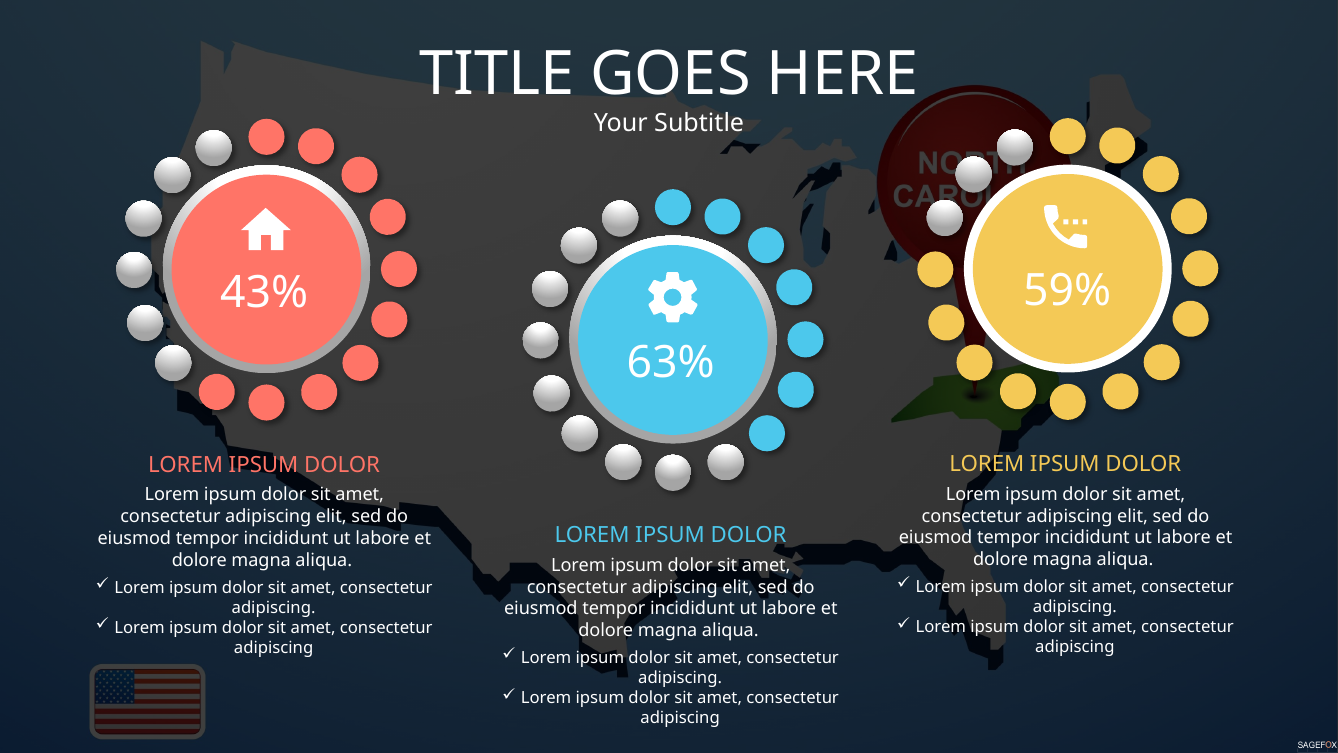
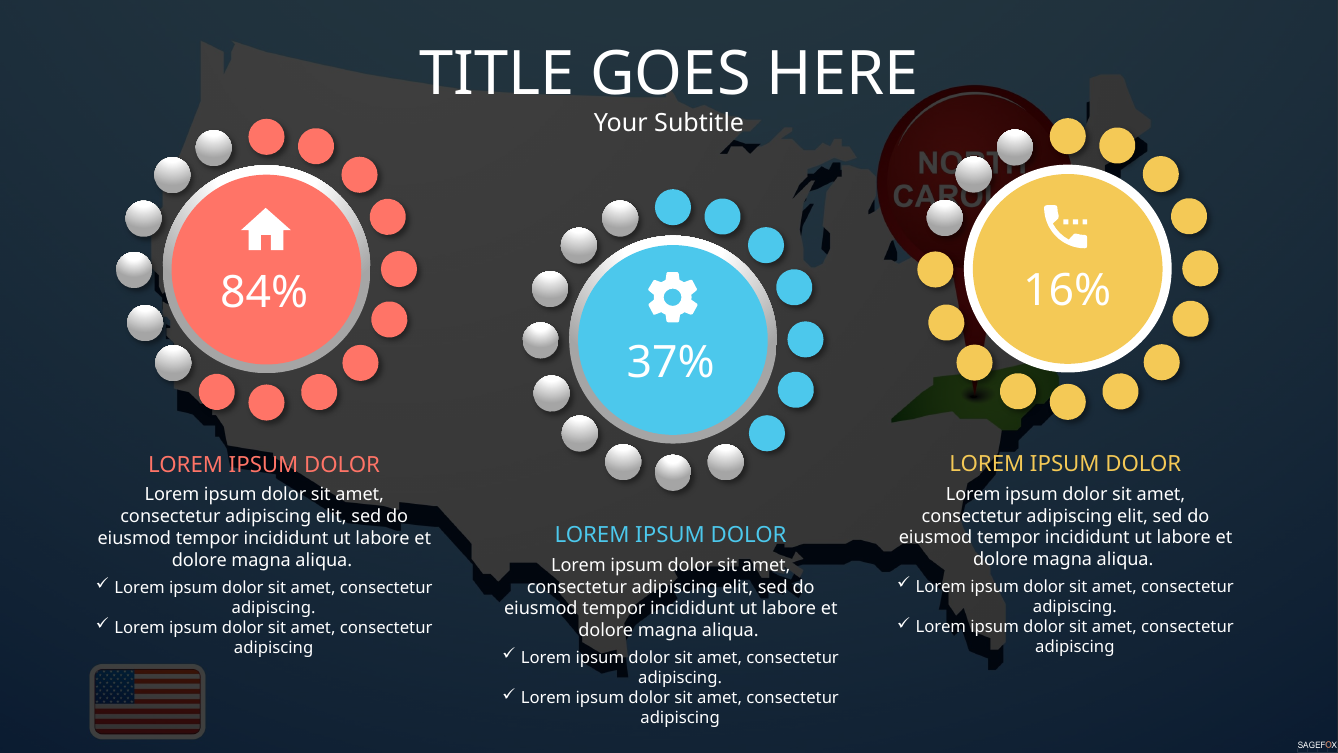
59%: 59% -> 16% (1067, 291)
43%: 43% -> 84% (264, 293)
63%: 63% -> 37% (671, 362)
